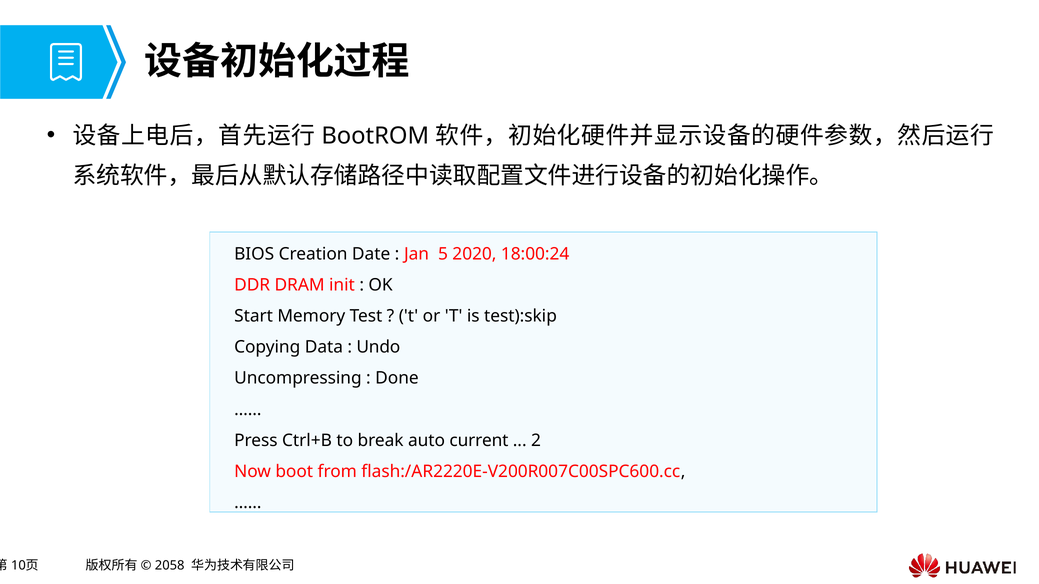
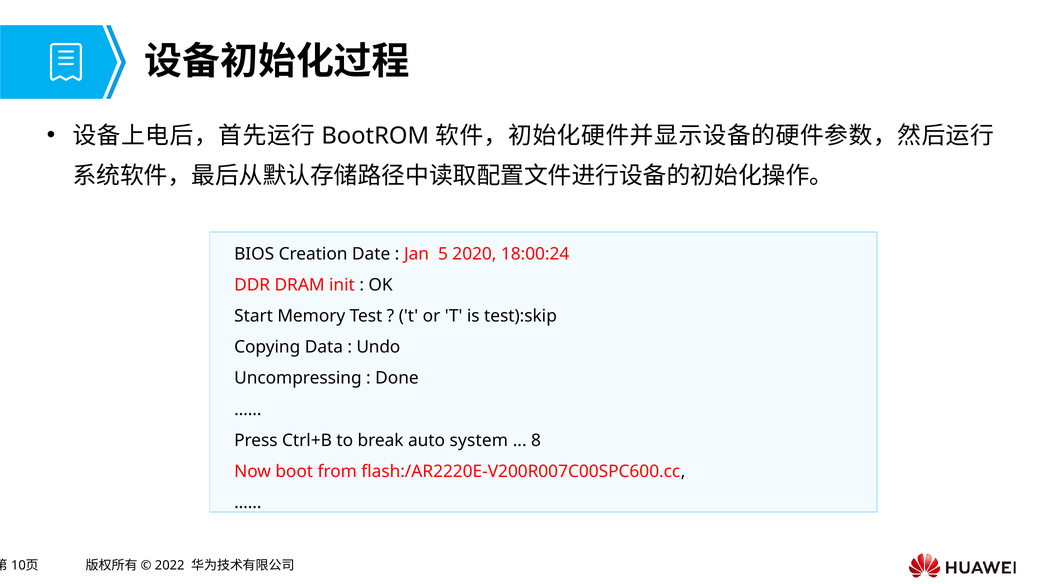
current: current -> system (479, 441)
2: 2 -> 8 (536, 441)
2058: 2058 -> 2022 (170, 566)
